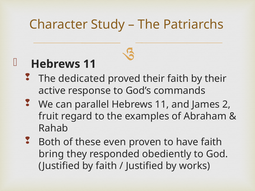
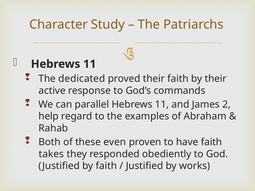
fruit: fruit -> help (49, 116)
bring: bring -> takes (51, 154)
